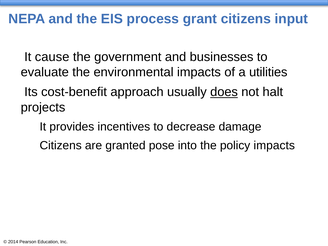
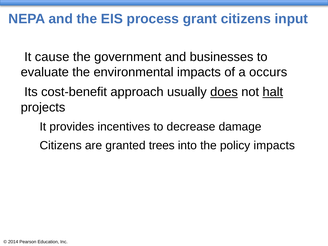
utilities: utilities -> occurs (268, 72)
halt underline: none -> present (273, 92)
pose: pose -> trees (162, 145)
